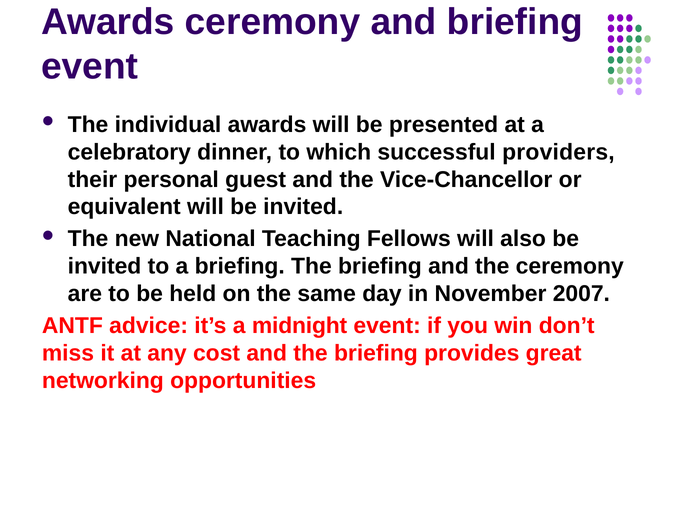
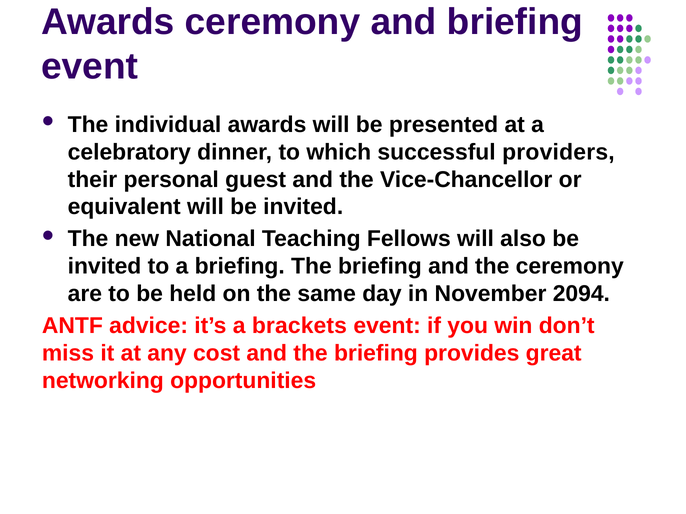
2007: 2007 -> 2094 (581, 294)
midnight: midnight -> brackets (299, 326)
